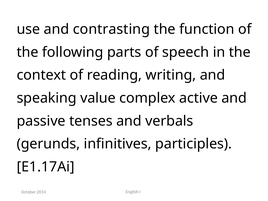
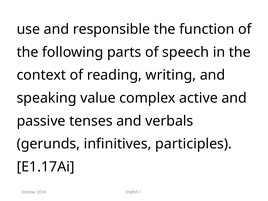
contrasting: contrasting -> responsible (111, 29)
